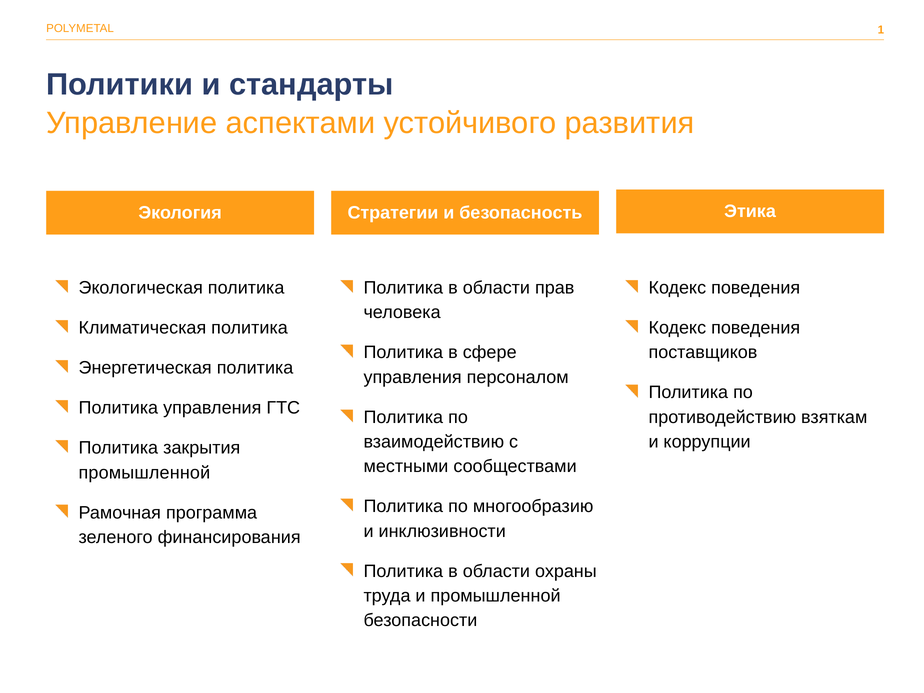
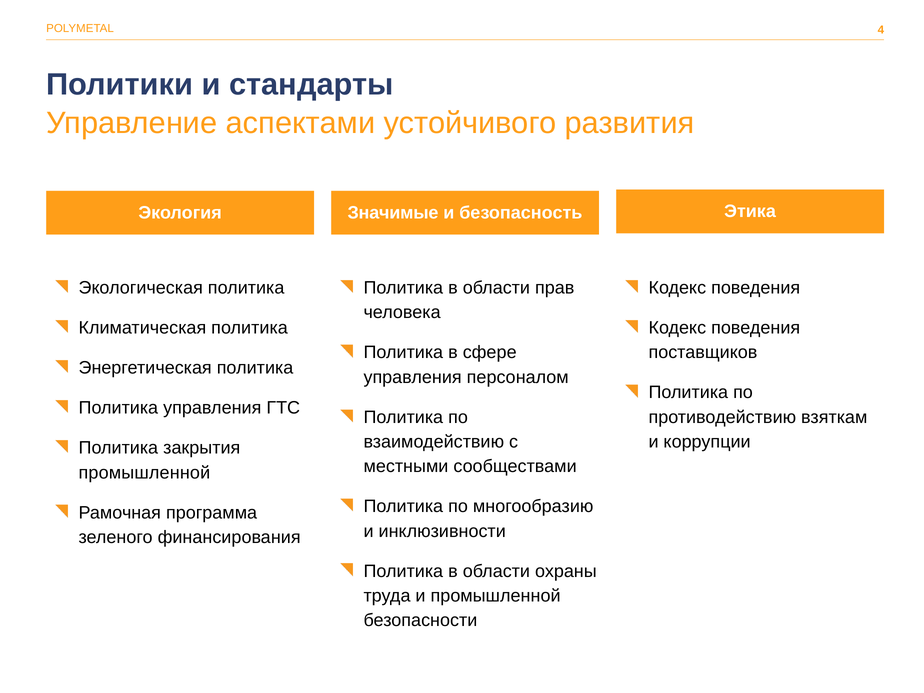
1: 1 -> 4 (881, 30)
Стратегии: Стратегии -> Значимые (393, 213)
